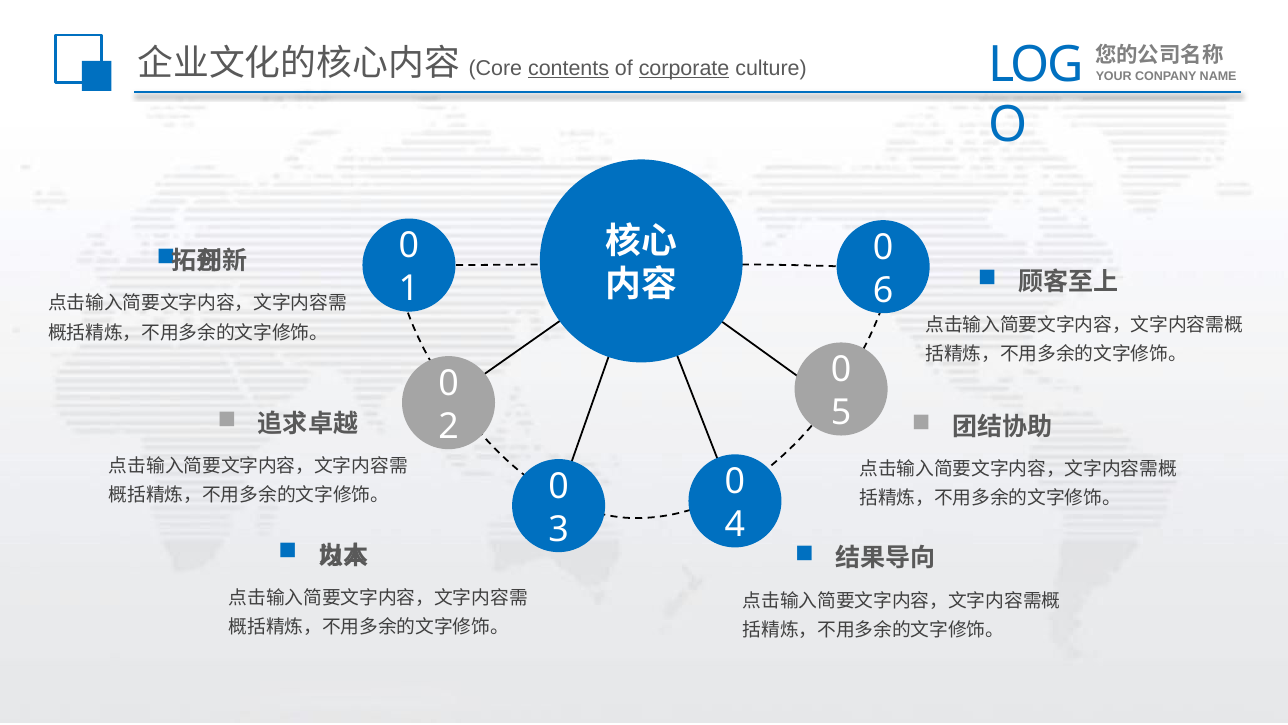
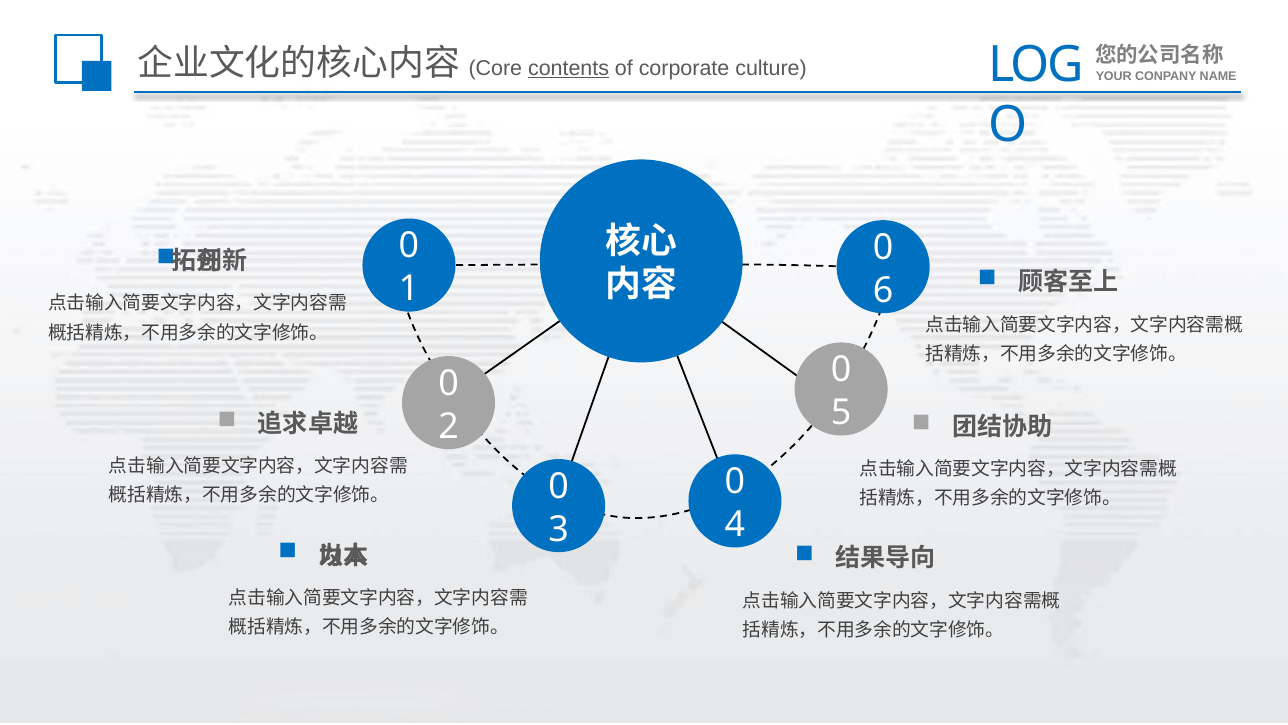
corporate underline: present -> none (684, 68)
